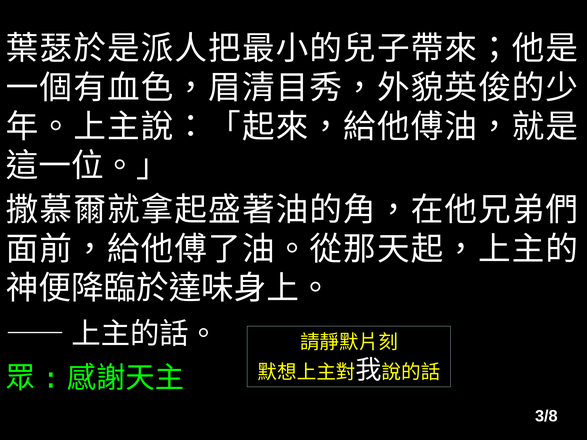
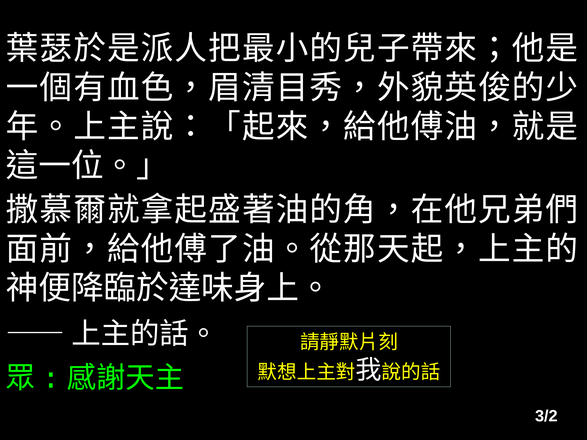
3/8: 3/8 -> 3/2 (546, 416)
